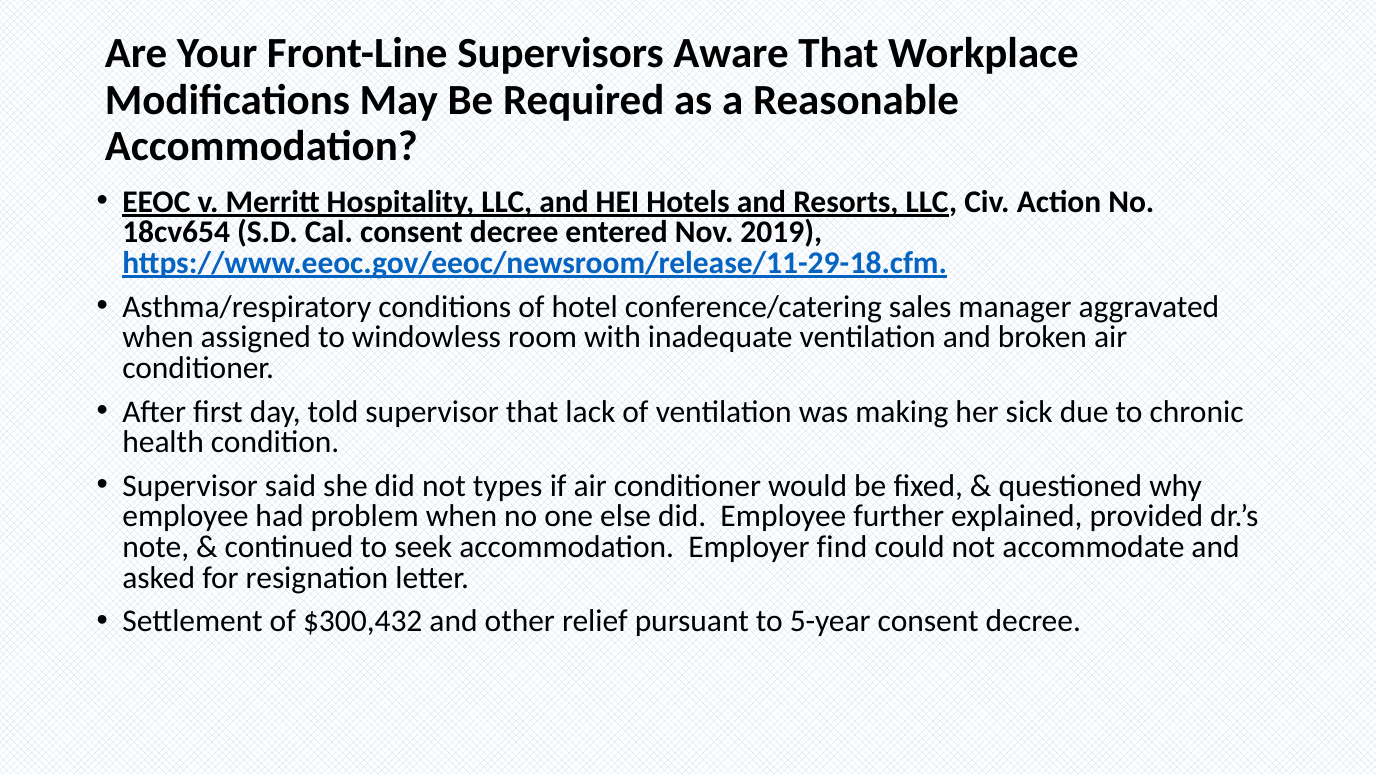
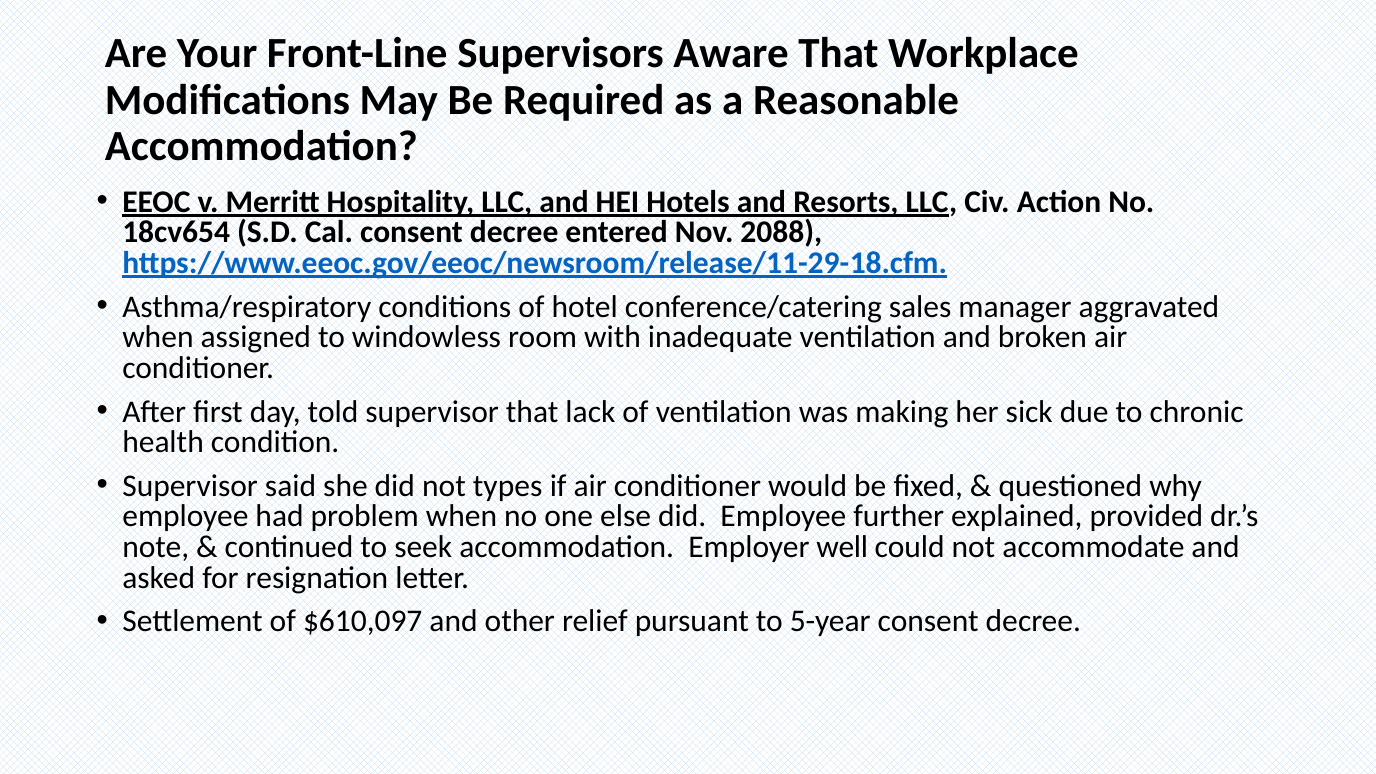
2019: 2019 -> 2088 (781, 232)
find: find -> well (842, 547)
$300,432: $300,432 -> $610,097 (363, 621)
